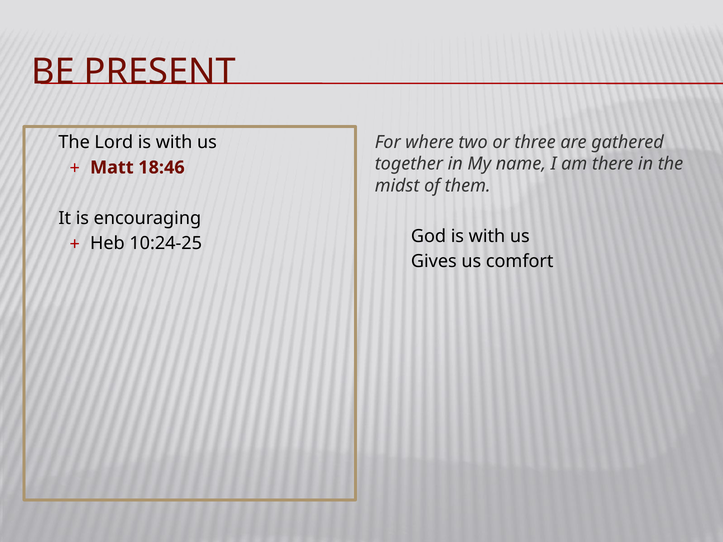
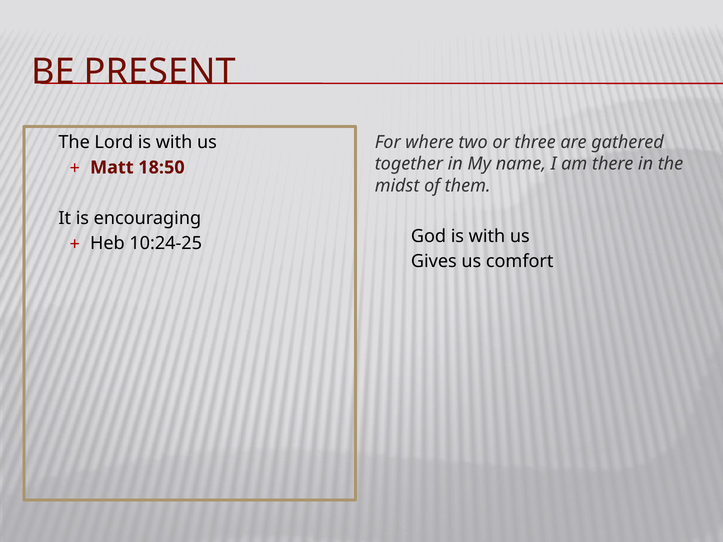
18:46: 18:46 -> 18:50 (161, 168)
